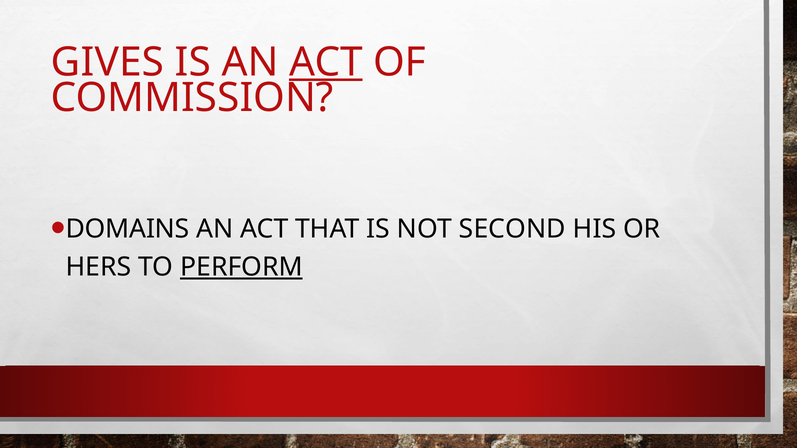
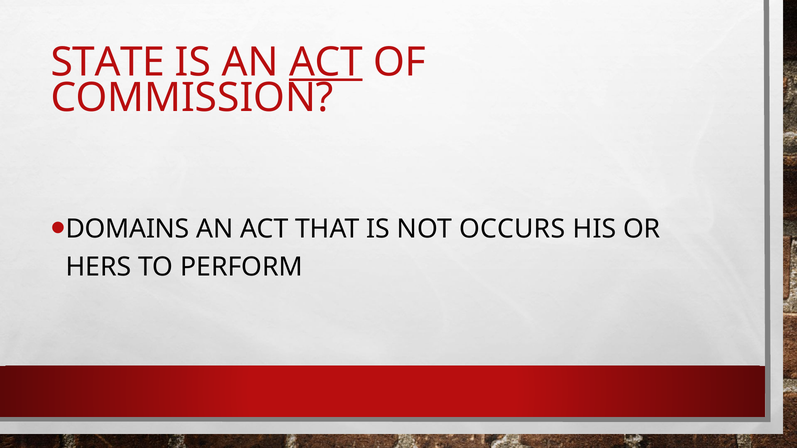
GIVES: GIVES -> STATE (108, 62)
SECOND: SECOND -> OCCURS (512, 229)
PERFORM underline: present -> none (241, 267)
